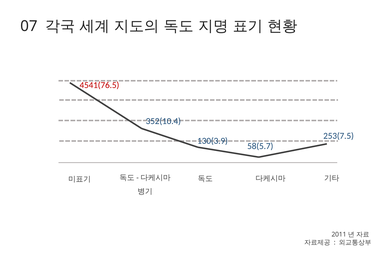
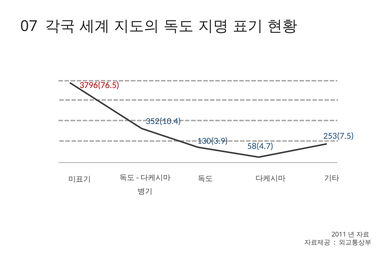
4541(76.5: 4541(76.5 -> 3796(76.5 (99, 85)
58(5.7: 58(5.7 -> 58(4.7 (260, 146)
